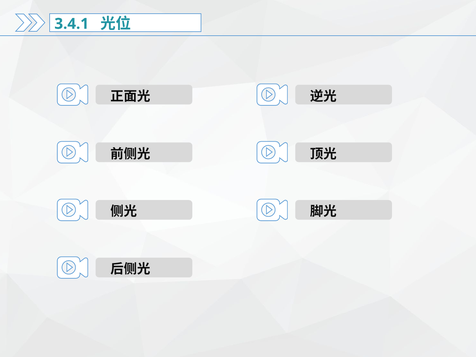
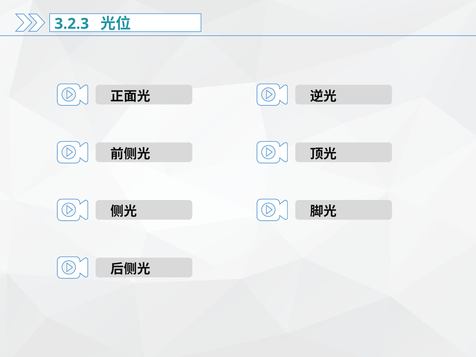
3.4.1: 3.4.1 -> 3.2.3 (72, 24)
